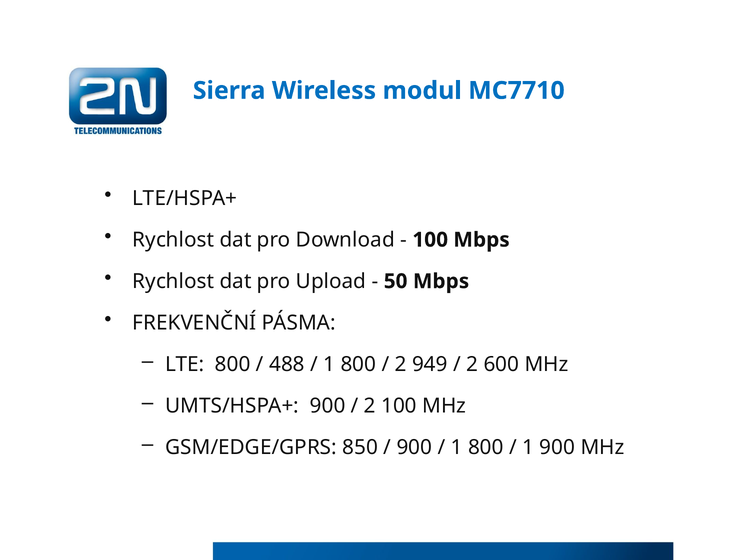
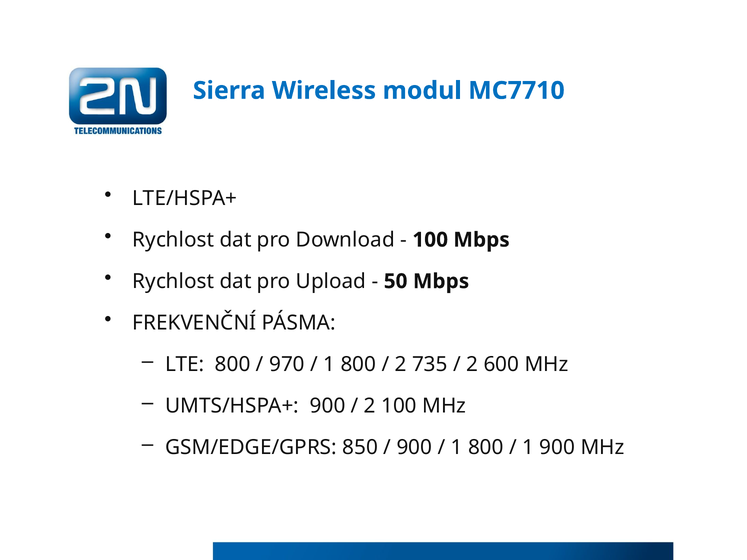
488: 488 -> 970 (287, 364)
949: 949 -> 735 (430, 364)
